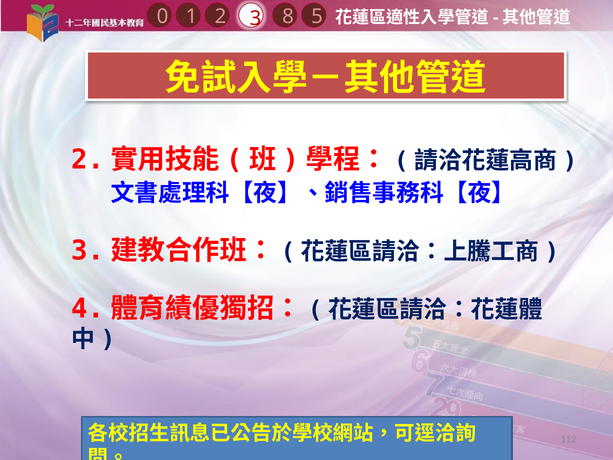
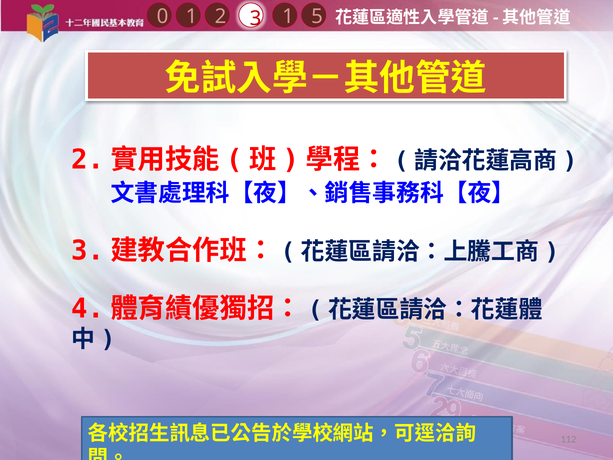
1 8: 8 -> 1 (288, 16)
